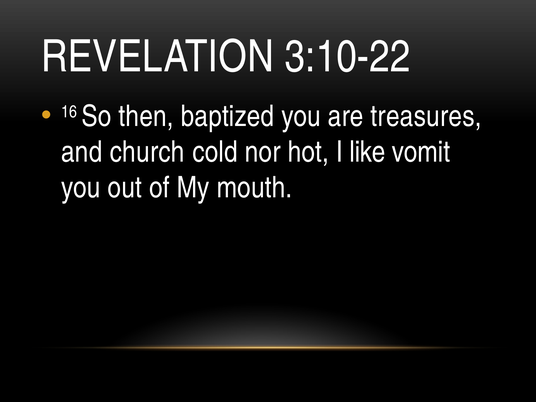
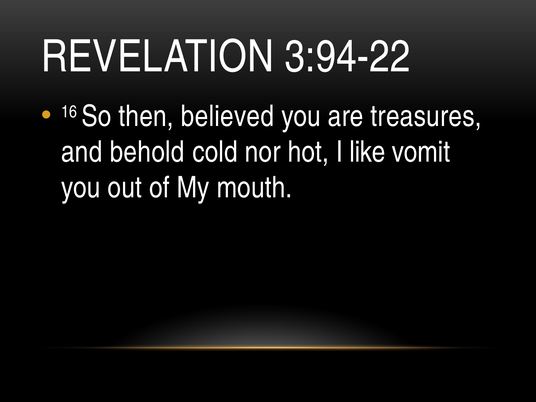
3:10-22: 3:10-22 -> 3:94-22 (348, 57)
baptized: baptized -> believed (227, 116)
church: church -> behold (147, 152)
